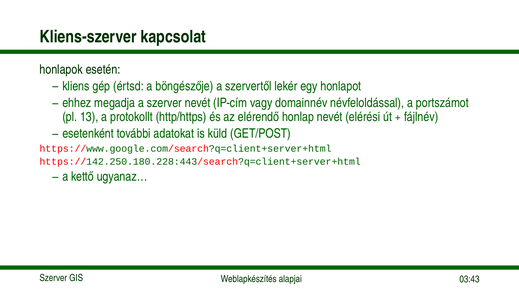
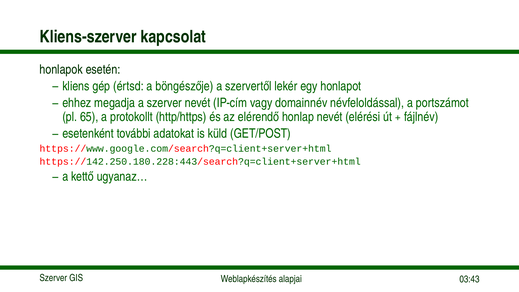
13: 13 -> 65 (89, 117)
